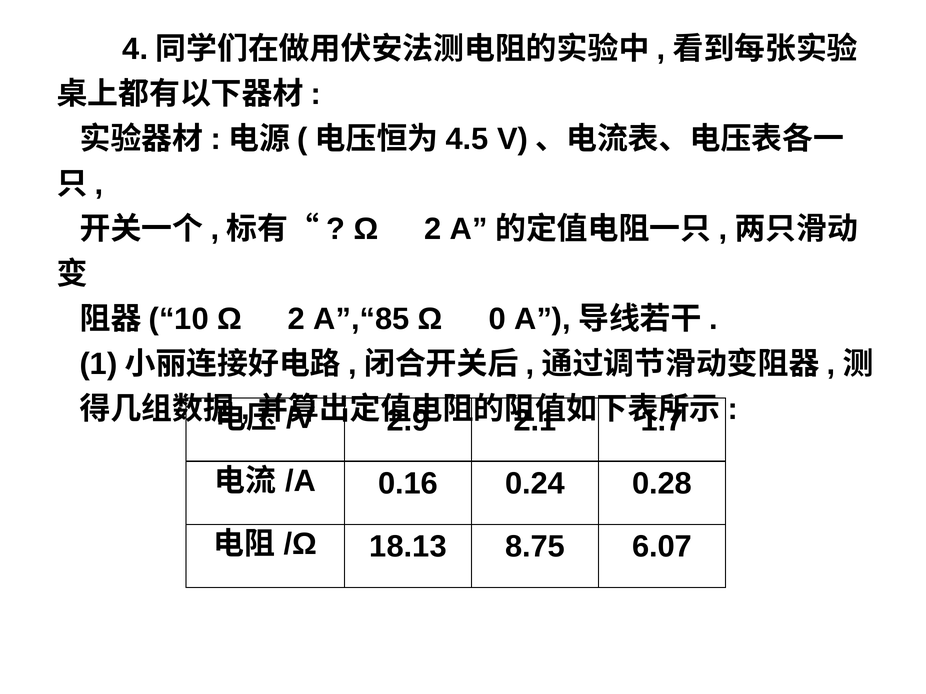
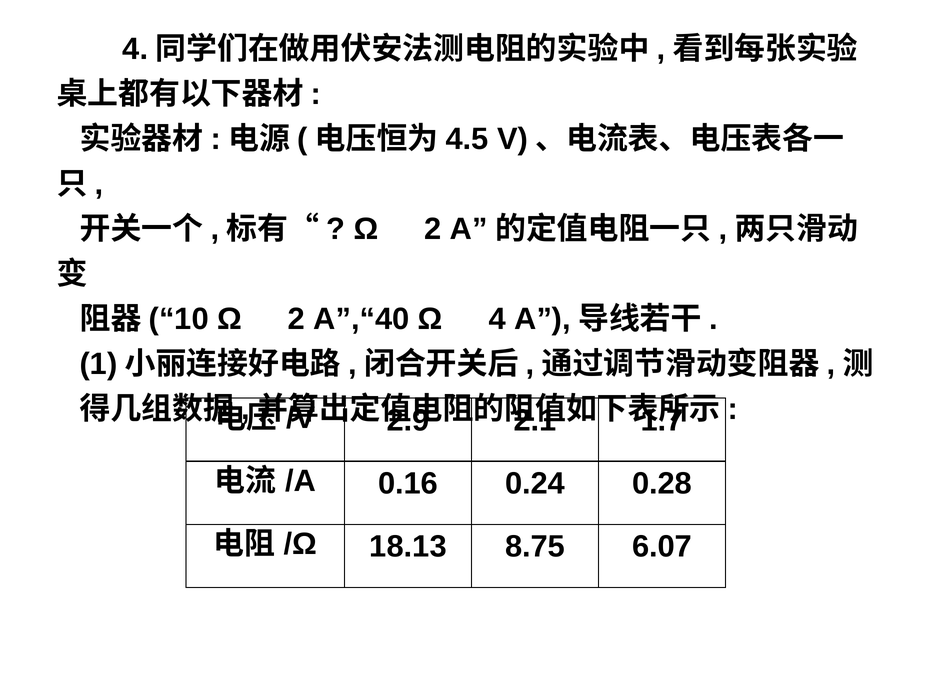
A”,“85: A”,“85 -> A”,“40 (361, 319)
0: 0 -> 4 (497, 319)
